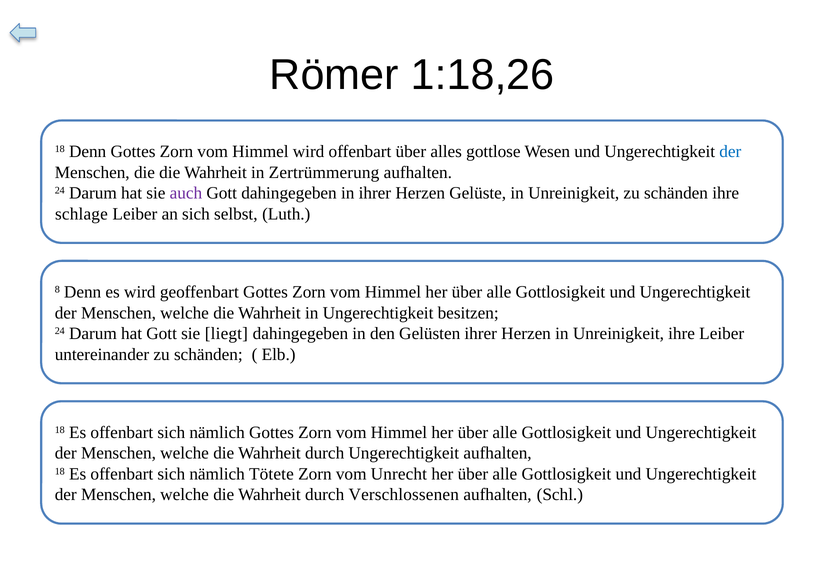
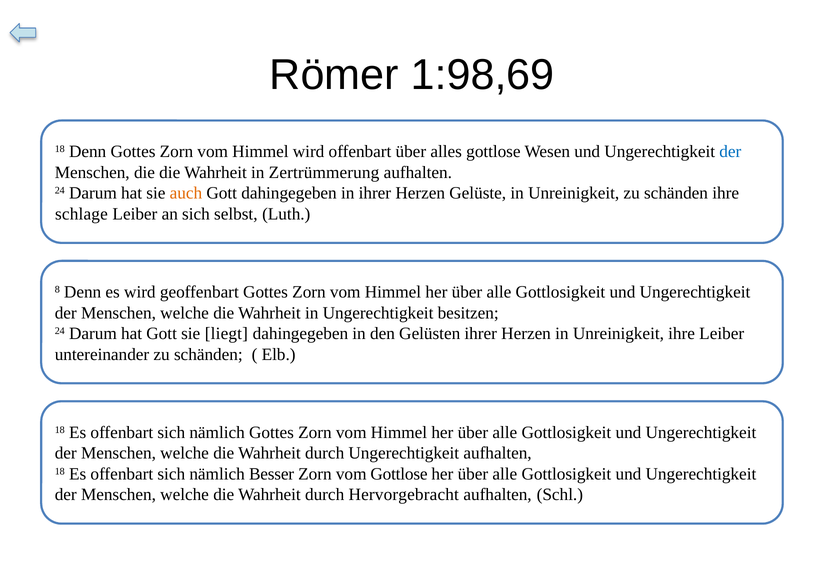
1:18,26: 1:18,26 -> 1:98,69 (483, 75)
auch colour: purple -> orange (186, 193)
Tötete: Tötete -> Besser (272, 474)
vom Unrecht: Unrecht -> Gottlose (399, 474)
Verschlossenen: Verschlossenen -> Hervorgebracht (404, 494)
